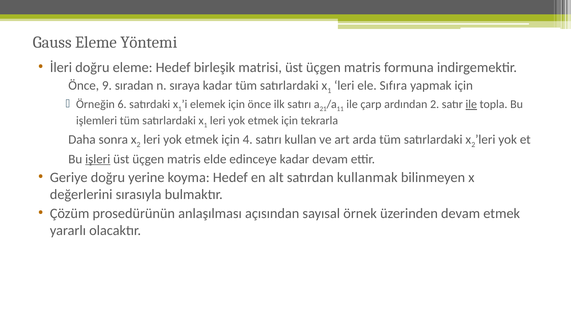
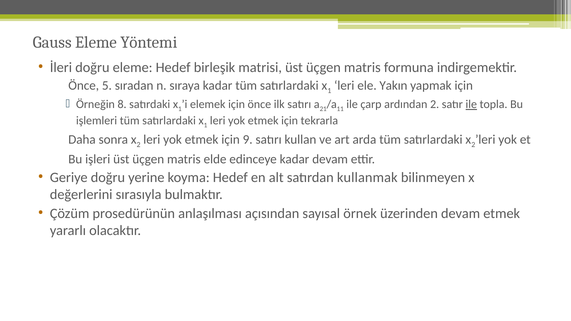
9: 9 -> 5 (107, 86)
Sıfıra: Sıfıra -> Yakın (393, 86)
6: 6 -> 8 (122, 104)
4: 4 -> 9 (248, 140)
işleri underline: present -> none (98, 159)
